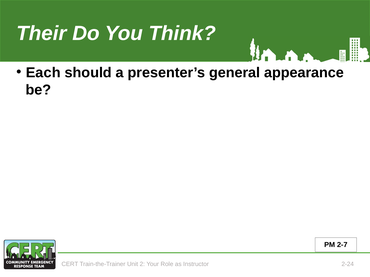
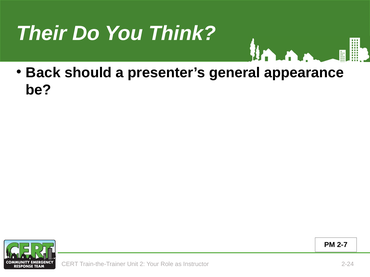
Each: Each -> Back (43, 73)
